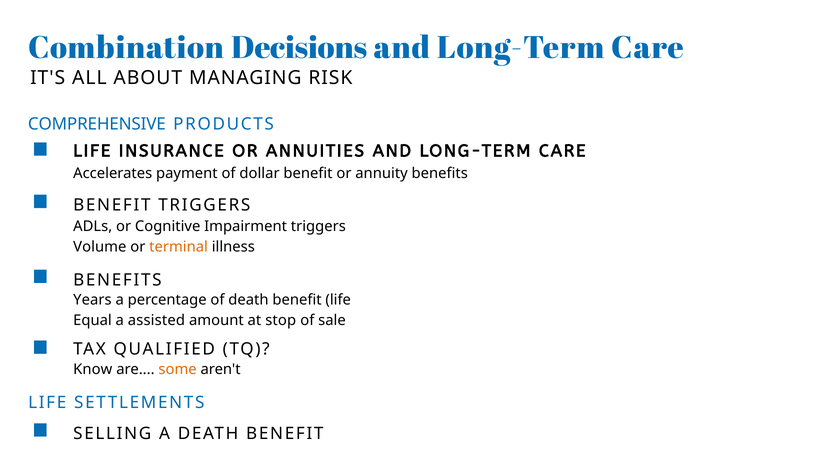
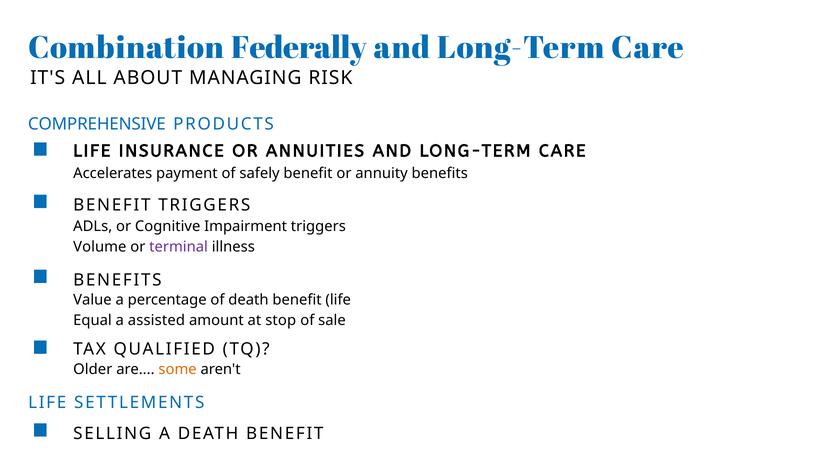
Decisions: Decisions -> Federally (299, 48)
dollar: dollar -> safely (260, 173)
terminal colour: orange -> purple (179, 247)
Years: Years -> Value (92, 299)
Know: Know -> Older (93, 369)
